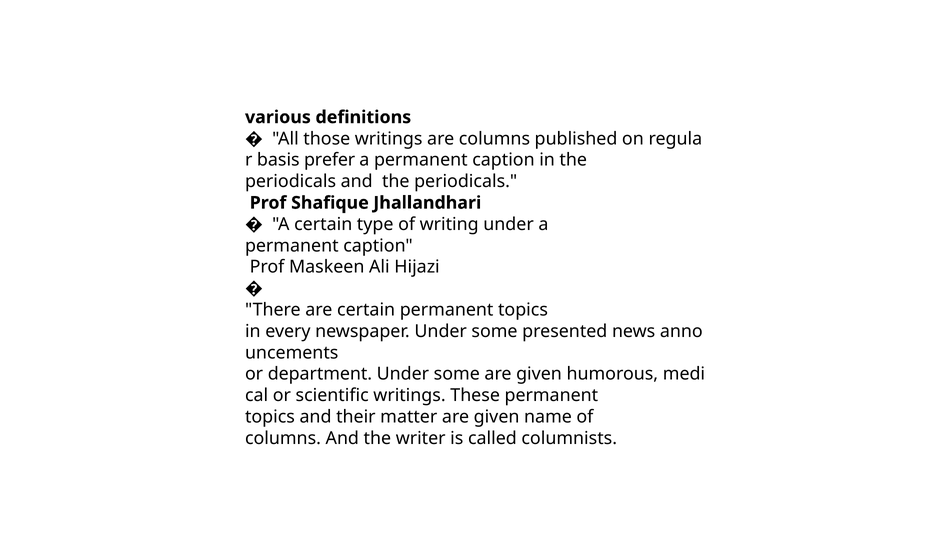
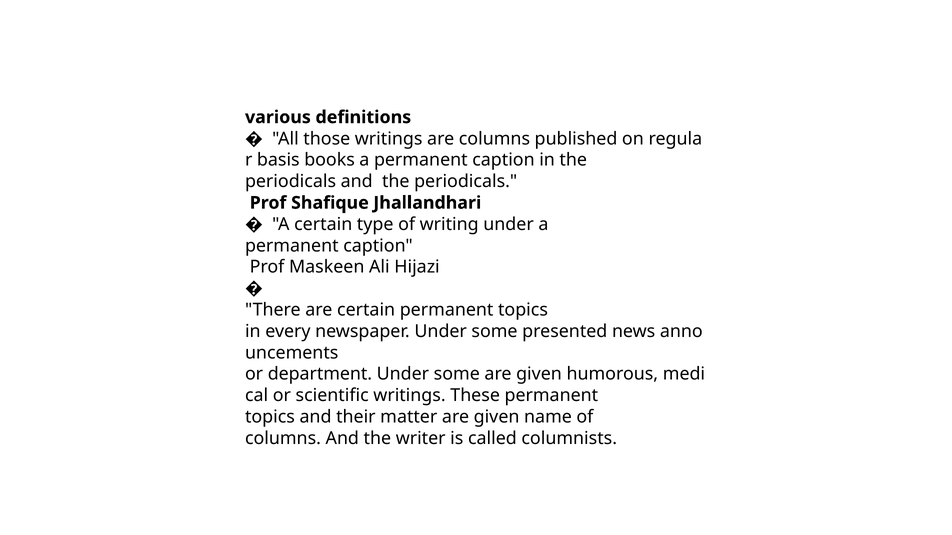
prefer: prefer -> books (330, 160)
